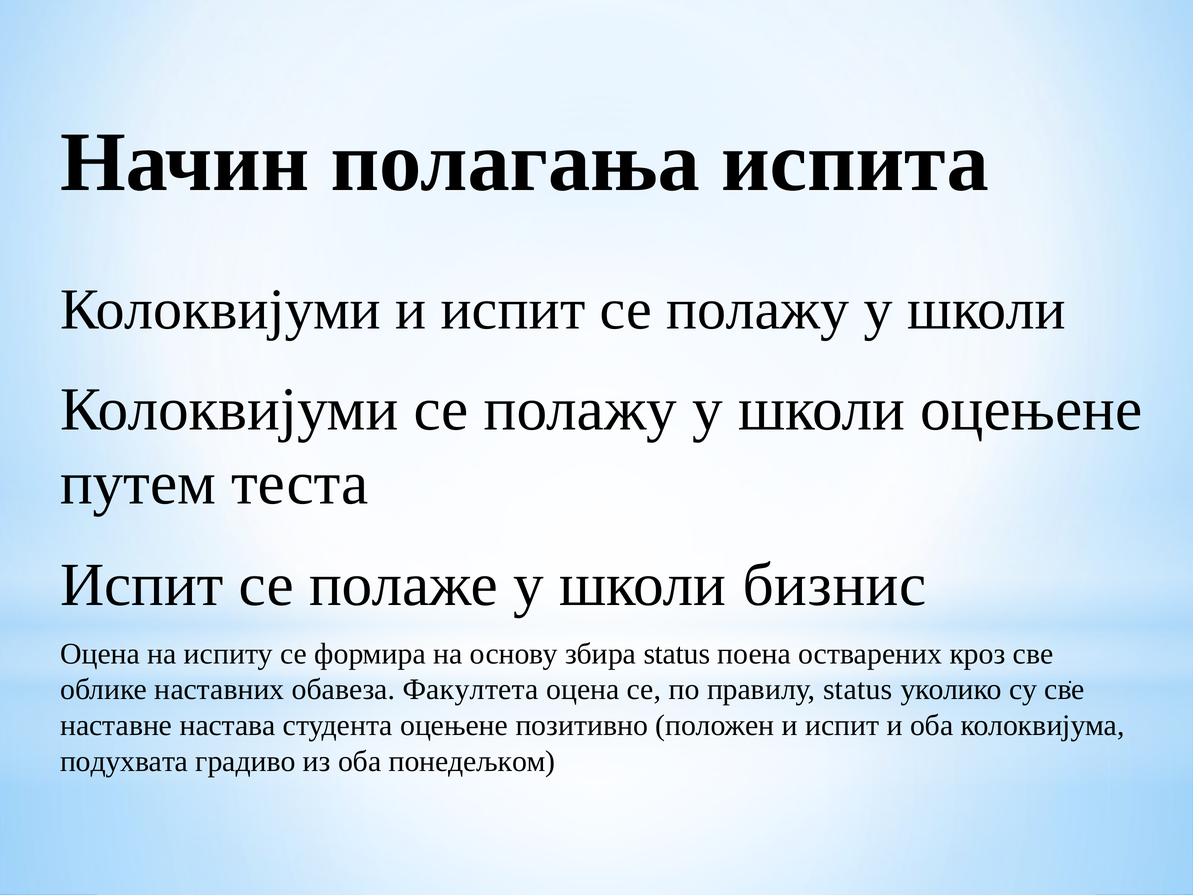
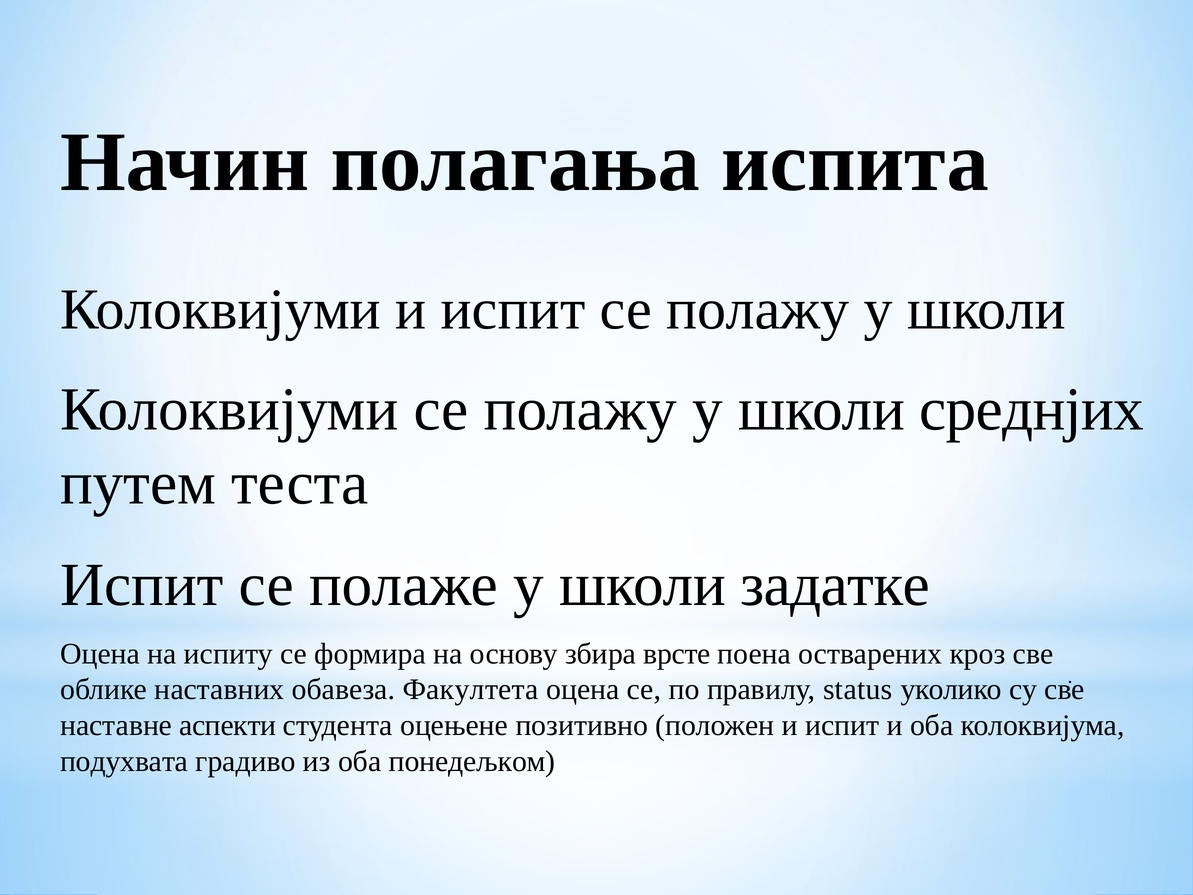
школи оцењене: оцењене -> среднјих (1032, 410)
бизнис: бизнис -> задатке (835, 585)
збира status: status -> врсте (677, 654)
настава: настава -> аспекти (228, 725)
